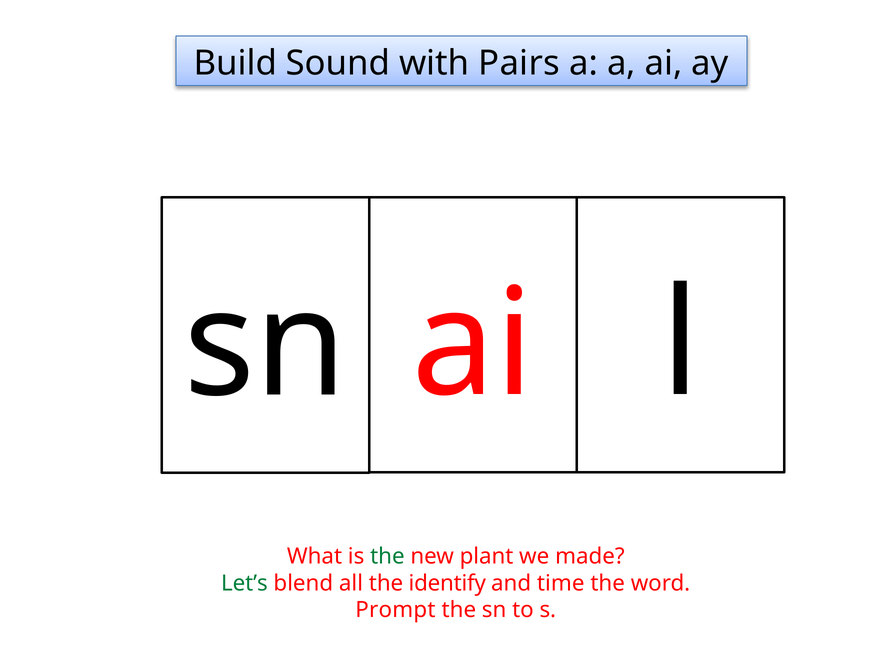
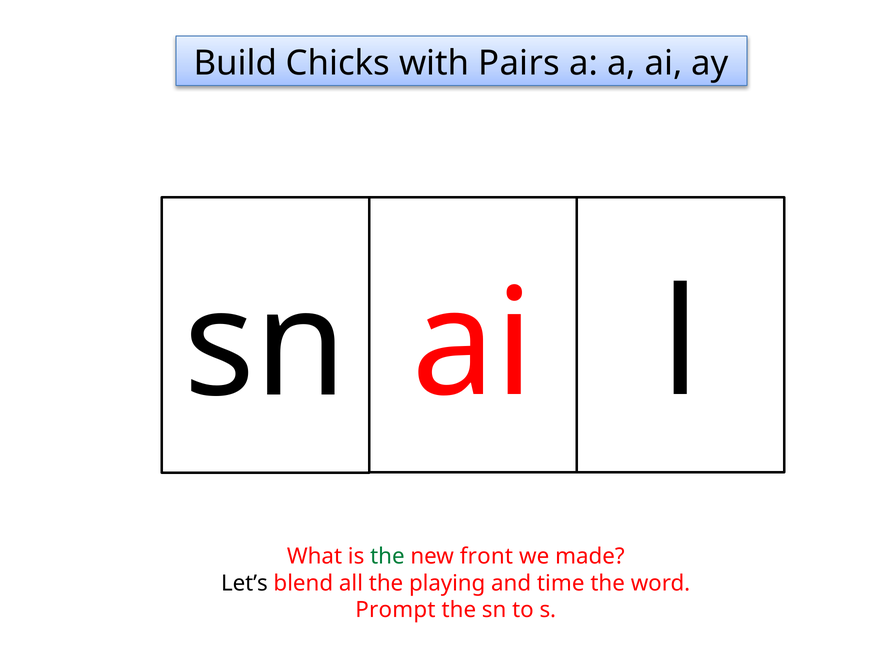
Sound: Sound -> Chicks (338, 63)
plant: plant -> front (486, 556)
Let’s colour: green -> black (244, 583)
identify: identify -> playing (447, 583)
